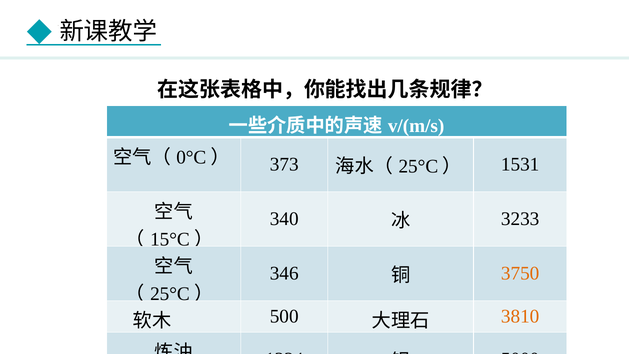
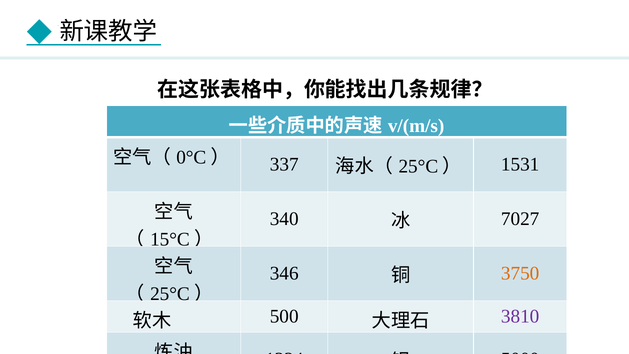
373: 373 -> 337 (284, 164)
3233: 3233 -> 7027 (520, 219)
3810 colour: orange -> purple (520, 316)
